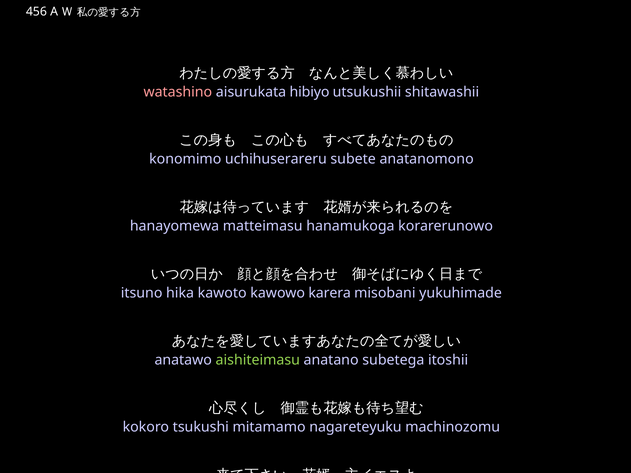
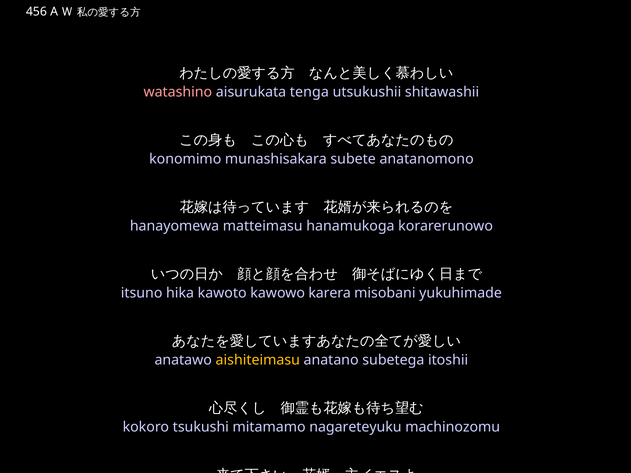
hibiyo: hibiyo -> tenga (309, 92)
uchihuserareru: uchihuserareru -> munashisakara (276, 159)
aishiteimasu colour: light green -> yellow (258, 360)
